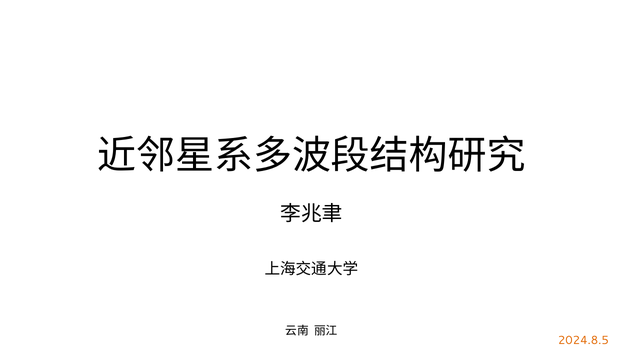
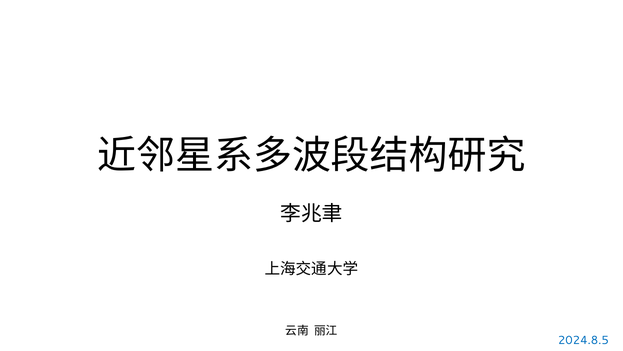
2024.8.5 colour: orange -> blue (583, 340)
